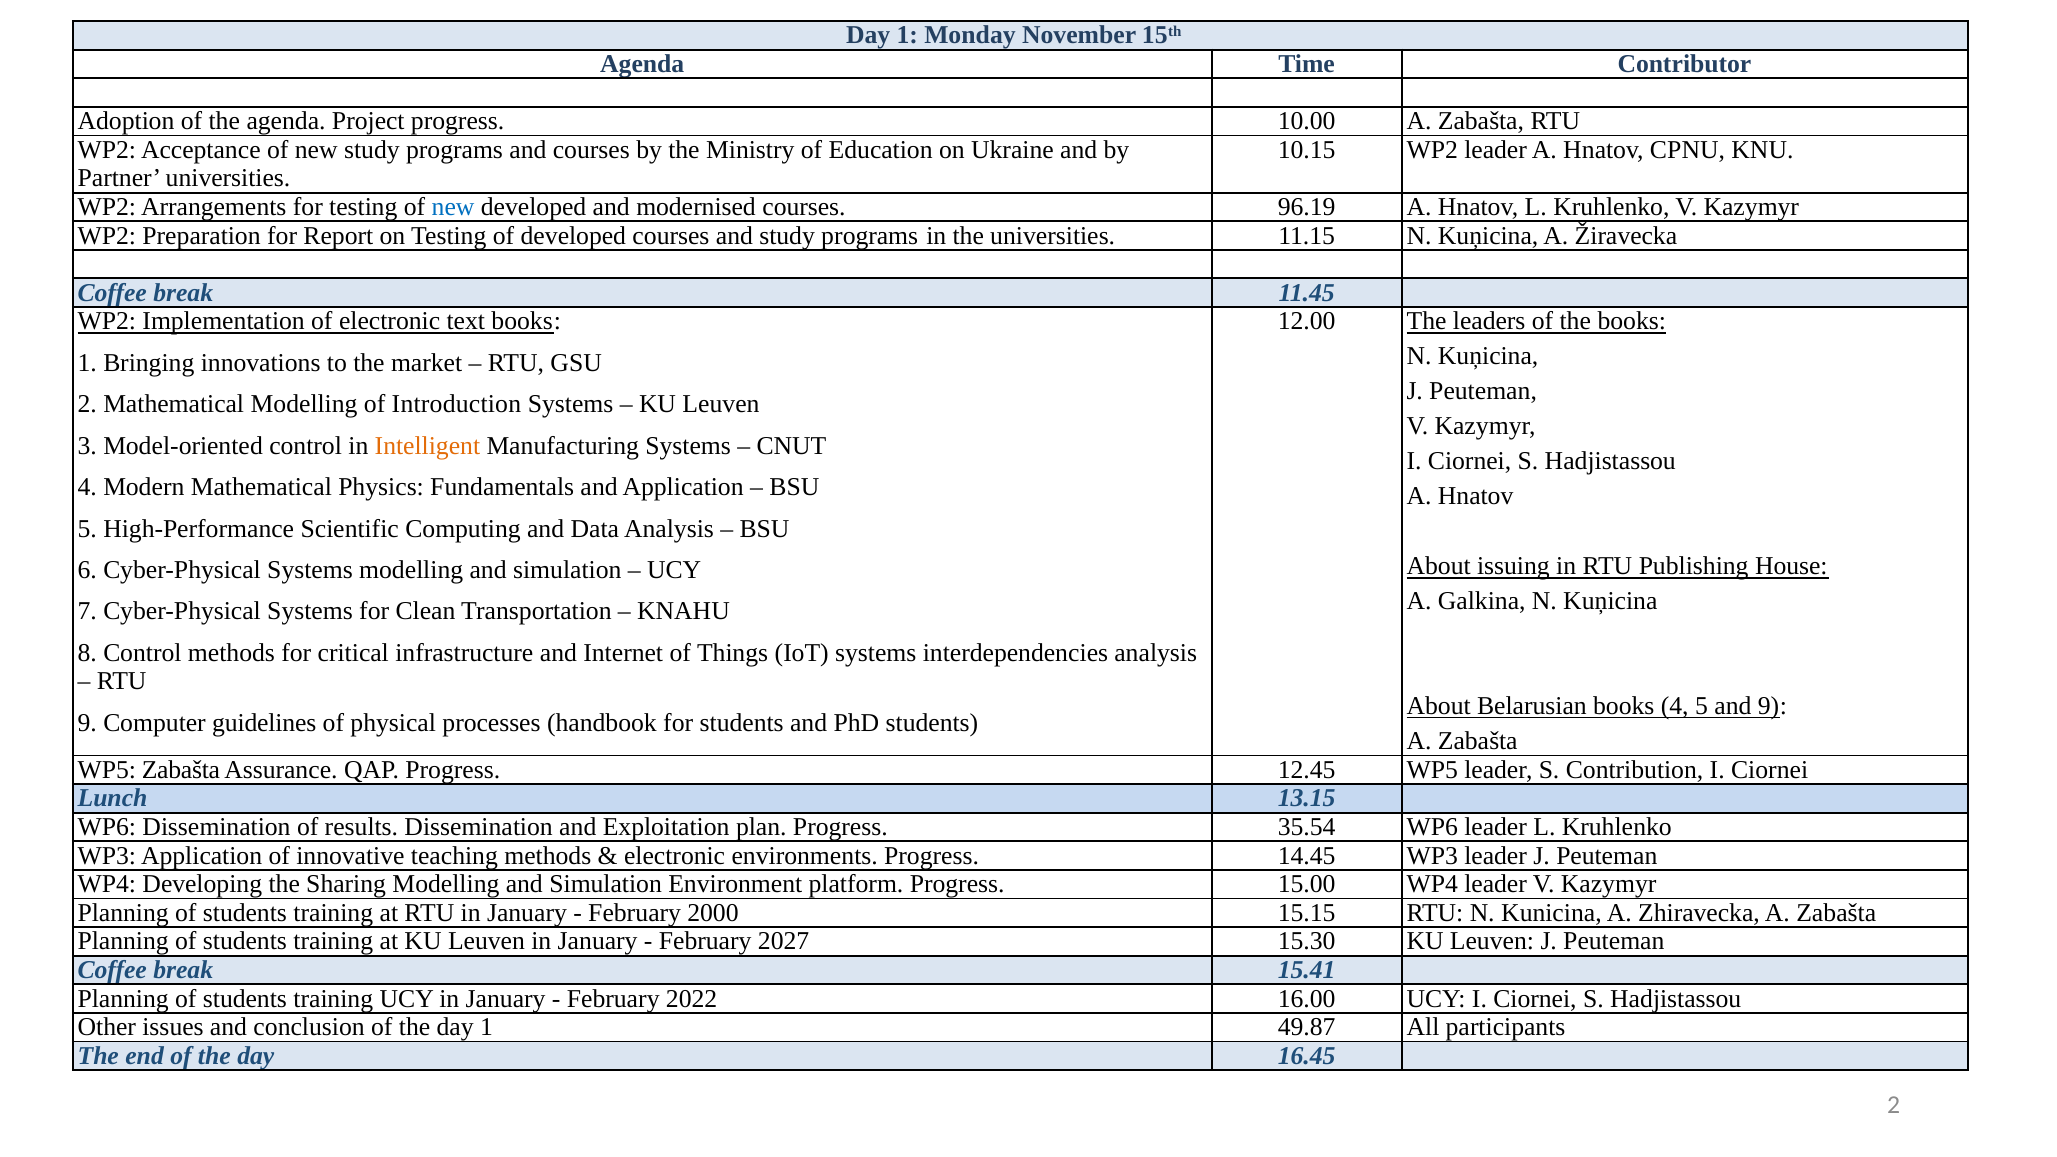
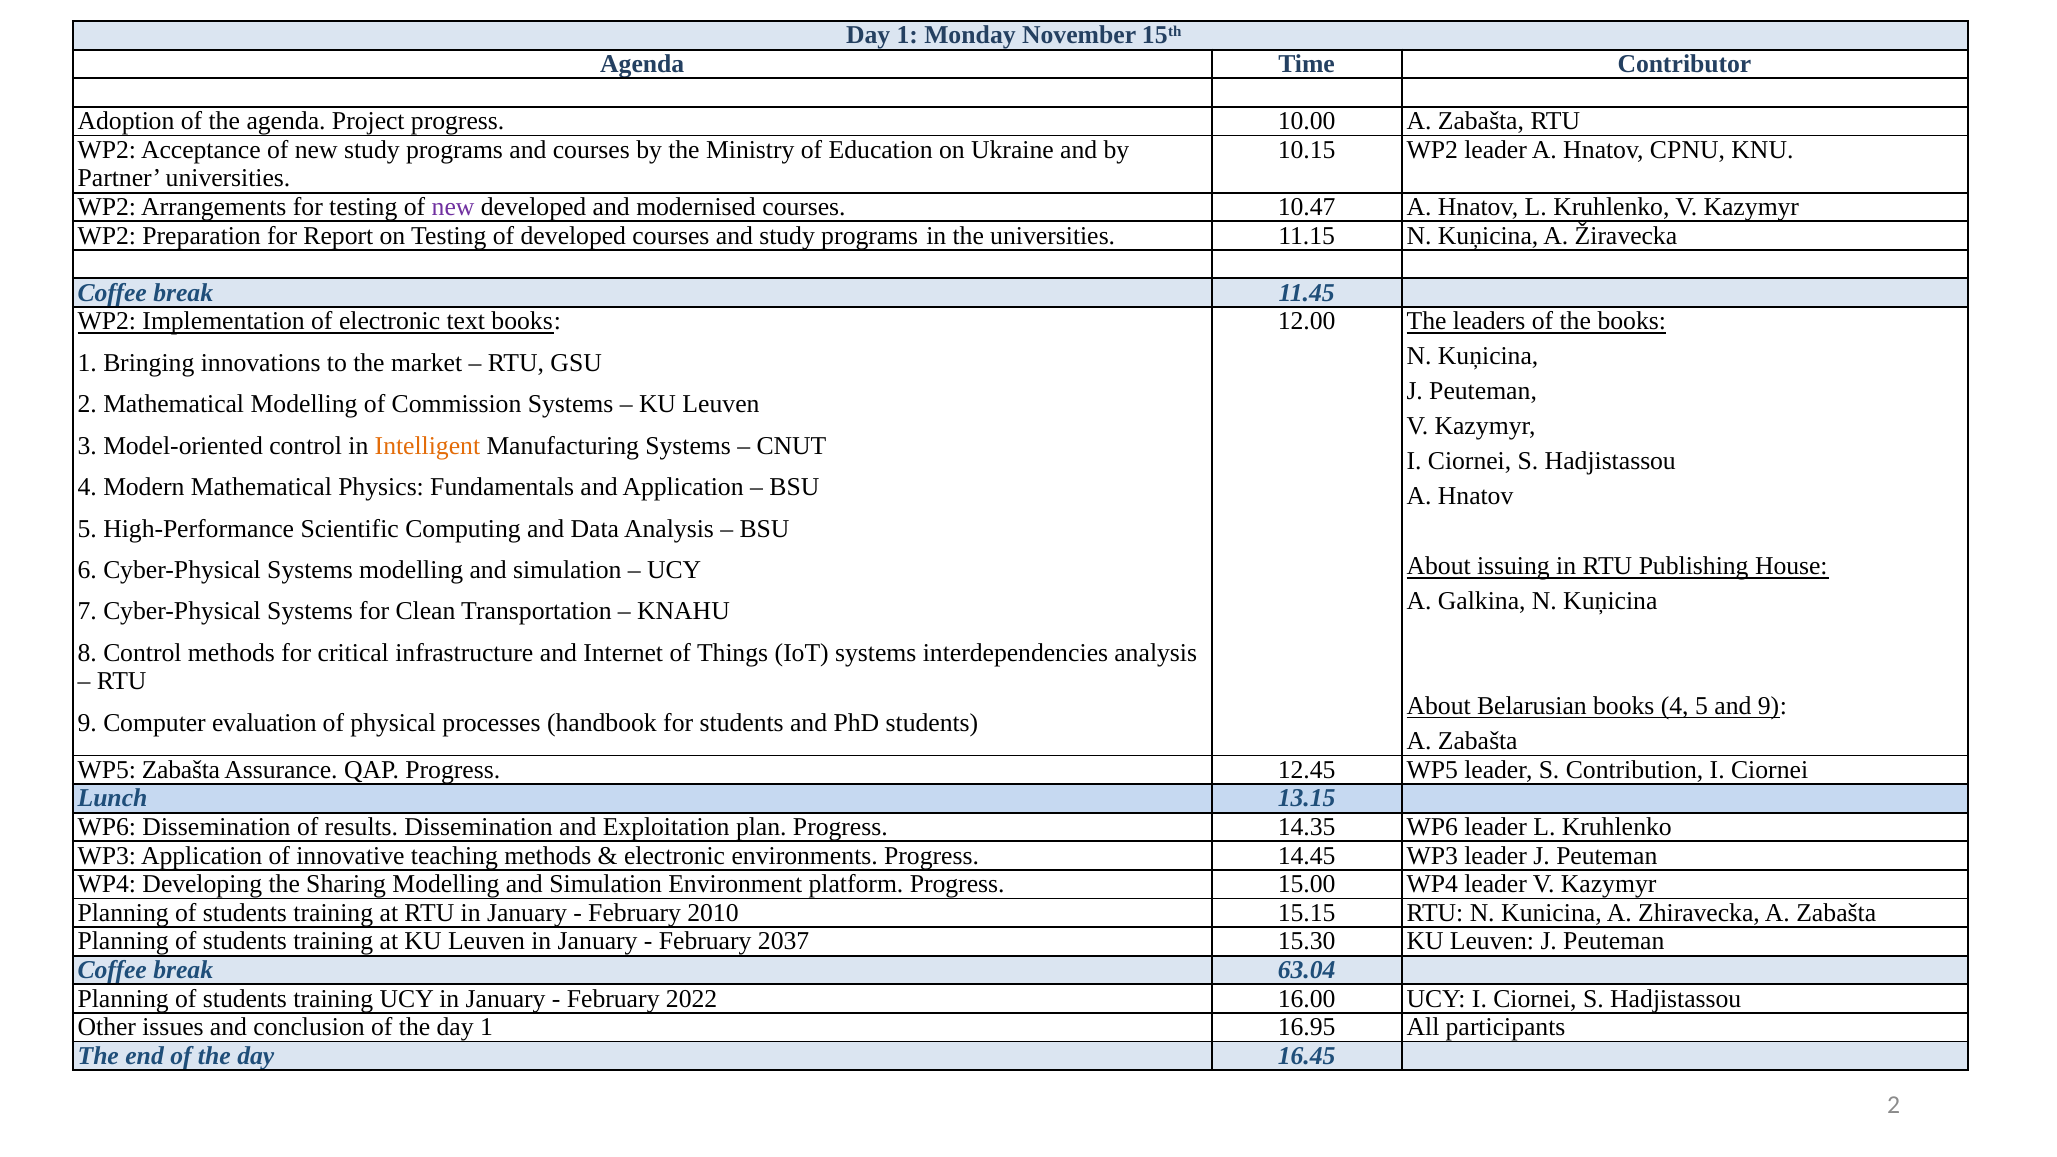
new colour: blue -> purple (453, 207)
96.19: 96.19 -> 10.47 (1307, 207)
Introduction: Introduction -> Commission (457, 404)
guidelines: guidelines -> evaluation (264, 723)
35.54: 35.54 -> 14.35 (1307, 827)
2000: 2000 -> 2010 (713, 913)
2027: 2027 -> 2037 (784, 942)
15.41: 15.41 -> 63.04 (1307, 970)
49.87: 49.87 -> 16.95 (1307, 1027)
